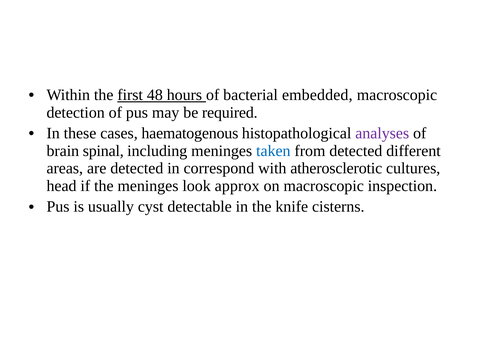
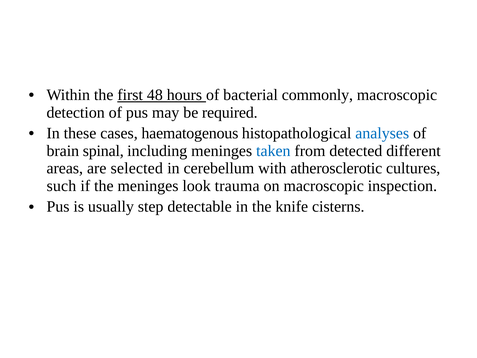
embedded: embedded -> commonly (317, 95)
analyses colour: purple -> blue (382, 133)
are detected: detected -> selected (137, 168)
correspond: correspond -> cerebellum (219, 168)
head: head -> such (61, 186)
approx: approx -> trauma (237, 186)
cyst: cyst -> step (151, 207)
